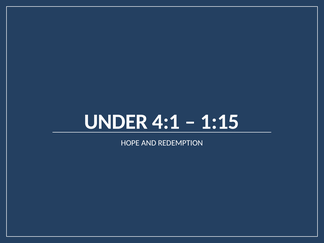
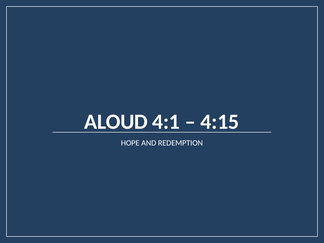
UNDER: UNDER -> ALOUD (116, 122)
1:15: 1:15 -> 4:15 (220, 122)
